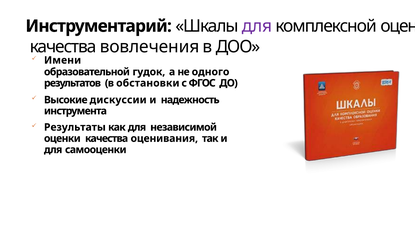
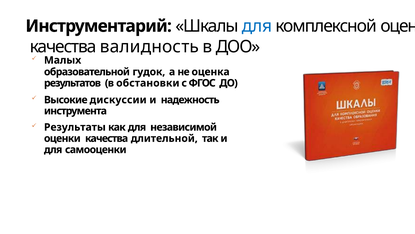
для colour: purple -> blue (257, 26)
вовлечения: вовлечения -> валидность (149, 47)
Имени: Имени -> Малых (63, 60)
одного: одного -> оценка (211, 72)
оценивания: оценивания -> длительной (164, 138)
